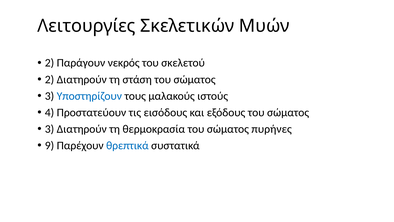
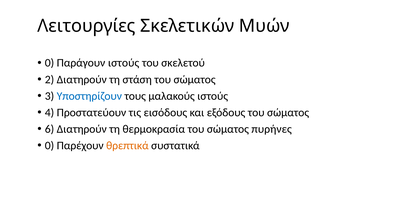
2: 2 -> 0 (50, 63)
Παράγουν νεκρός: νεκρός -> ιστούς (124, 63)
3: 3 -> 6 (50, 129)
9: 9 -> 0 (50, 145)
θρεπτικά colour: blue -> orange (127, 145)
